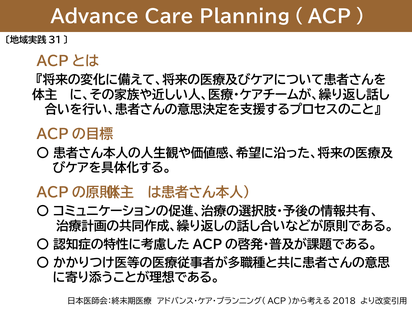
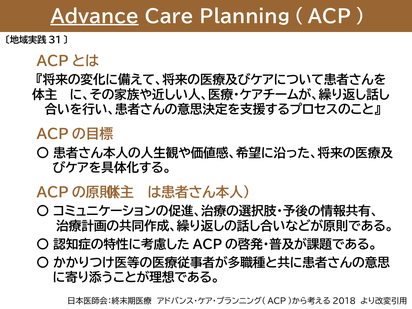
Advance underline: none -> present (95, 17)
